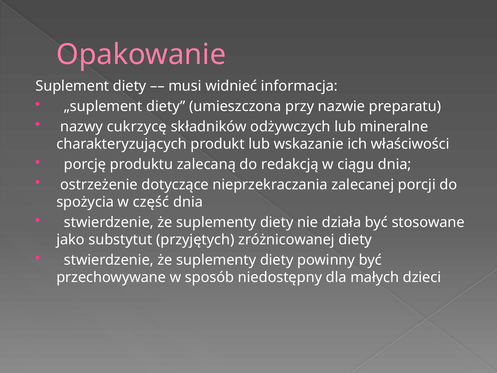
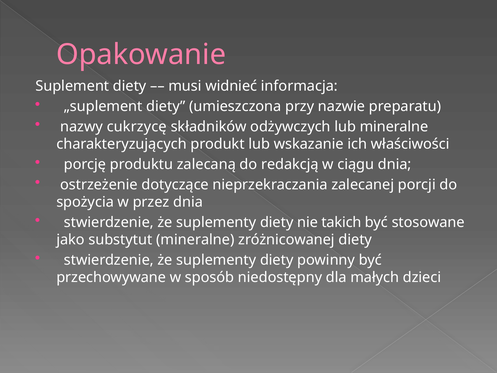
część: część -> przez (151, 202)
działa: działa -> takich (342, 222)
substytut przyjętych: przyjętych -> mineralne (195, 240)
